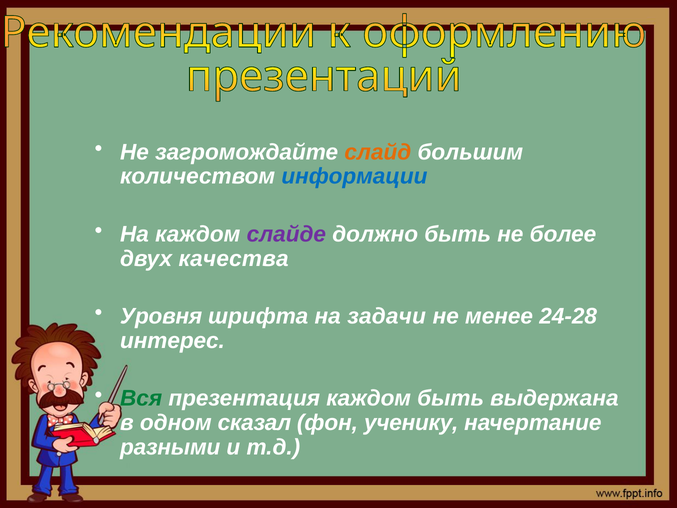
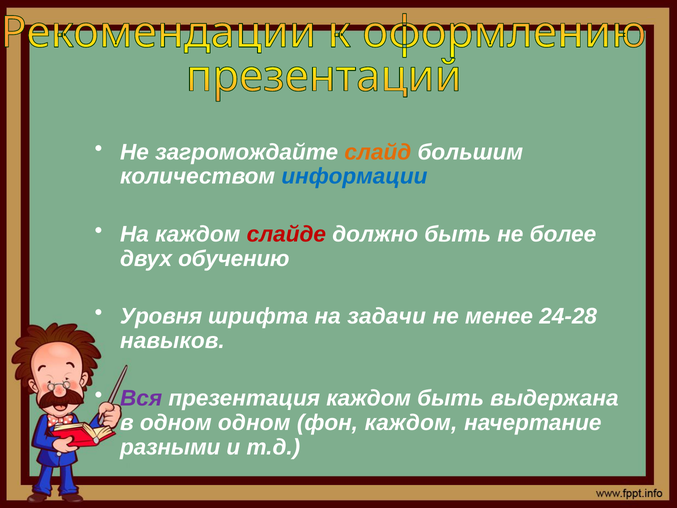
слайде colour: purple -> red (286, 234)
качества: качества -> обучению (234, 258)
интерес: интерес -> навыков (172, 341)
Вся colour: green -> purple (141, 398)
одном сказал: сказал -> одном (254, 423)
фон ученику: ученику -> каждом (411, 423)
